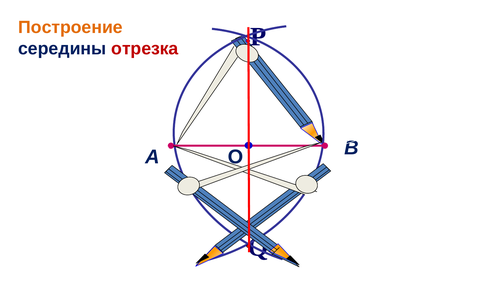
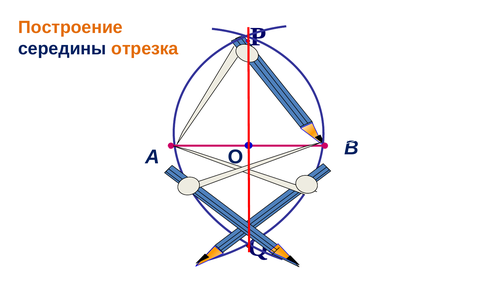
отрезка colour: red -> orange (145, 48)
